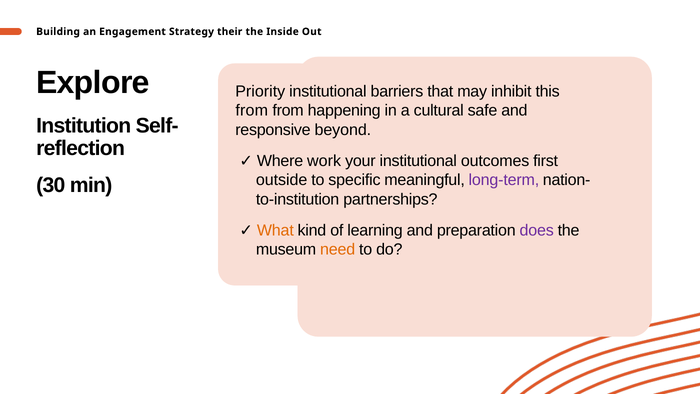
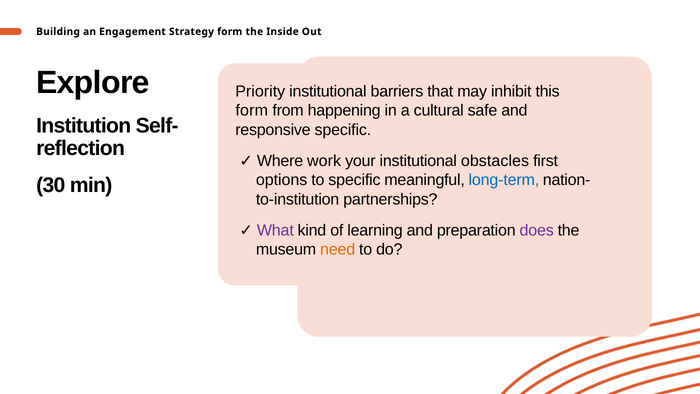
Strategy their: their -> form (230, 32)
from: from -> form (252, 111)
responsive beyond: beyond -> specific (343, 130)
outcomes: outcomes -> obstacles (495, 161)
outside: outside -> options (282, 180)
long-term colour: purple -> blue (504, 180)
What colour: orange -> purple (275, 230)
